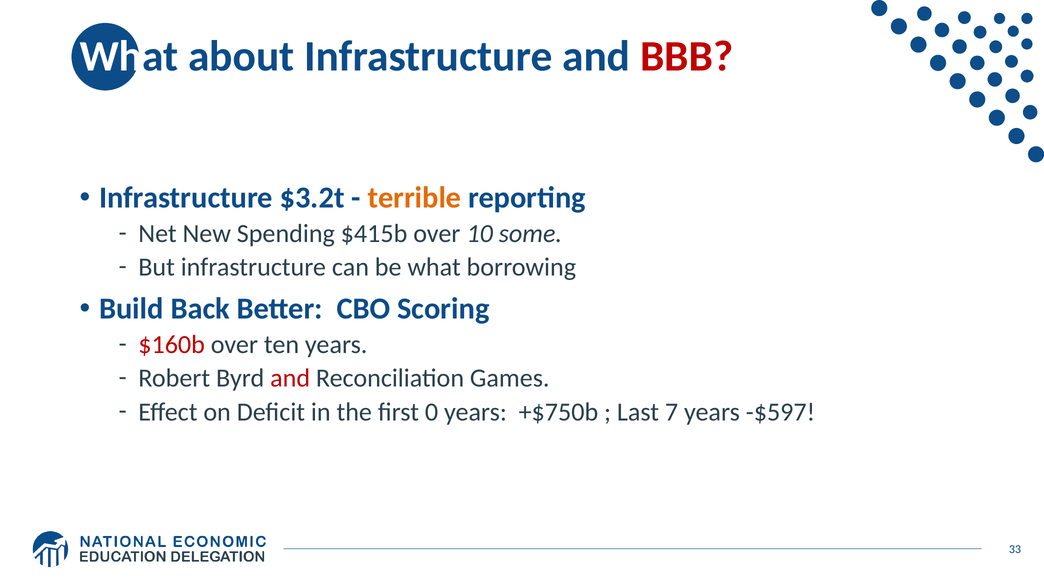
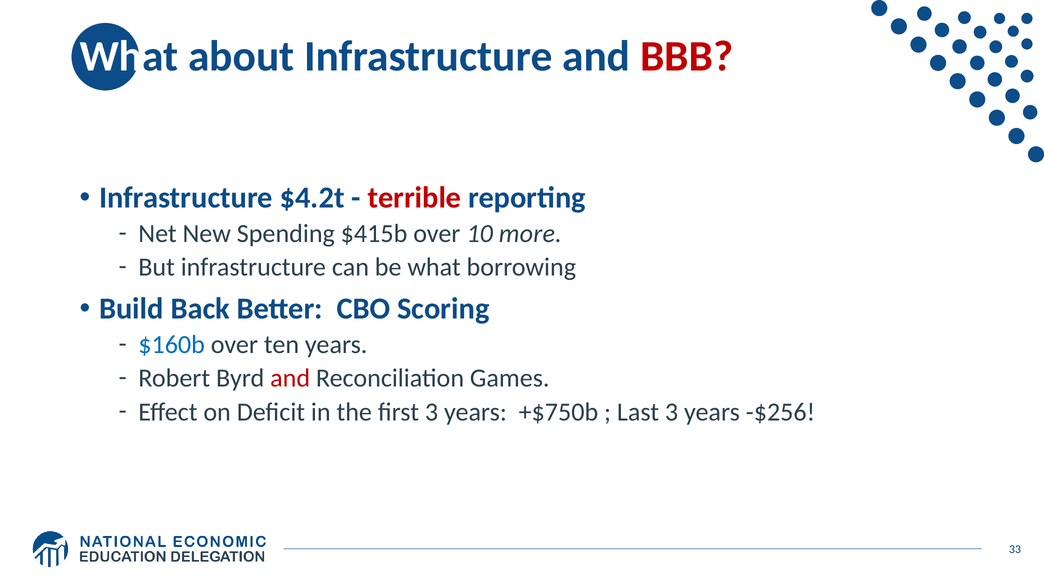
$3.2t: $3.2t -> $4.2t (312, 198)
terrible colour: orange -> red (414, 198)
some: some -> more (530, 234)
$160b colour: red -> blue (172, 345)
first 0: 0 -> 3 (432, 412)
Last 7: 7 -> 3 (672, 412)
-$597: -$597 -> -$256 (780, 412)
